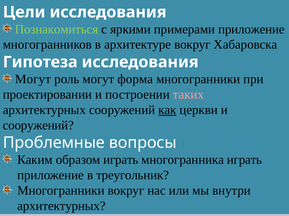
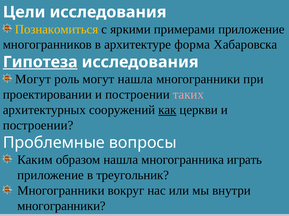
Познакомиться colour: light green -> yellow (57, 29)
архитектуре вокруг: вокруг -> форма (192, 45)
Гипотеза underline: none -> present (40, 62)
могут форма: форма -> нашла (135, 79)
сооружений: сооружений -> построении (38, 126)
образом играть: играть -> нашла (121, 160)
архитектурных: архитектурных -> многогранники (61, 207)
